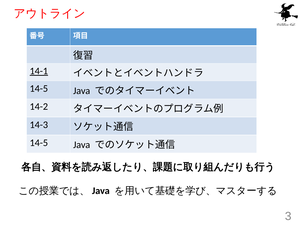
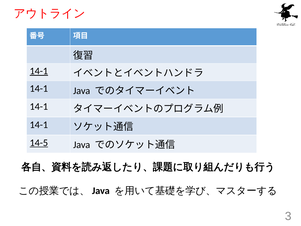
14-5: 14-5 -> 14-1 (39, 89)
14-2: 14-2 -> 14-1 (39, 107)
14-3: 14-3 -> 14-1 (39, 125)
14-5 underline: none -> present (39, 143)
